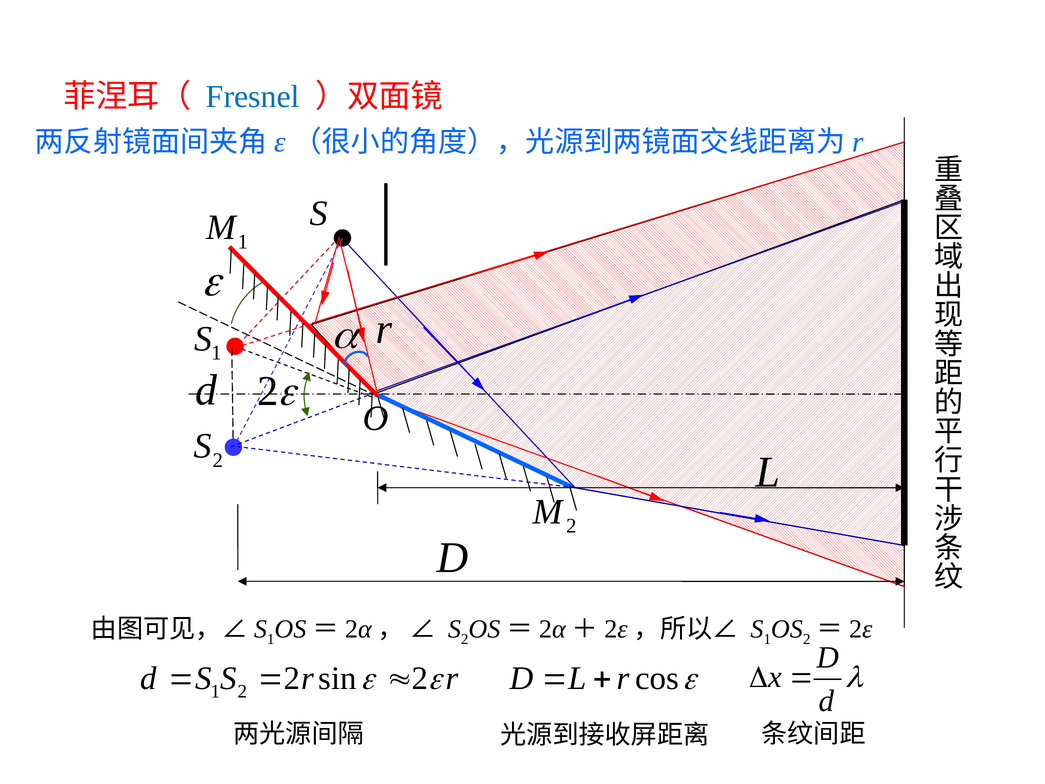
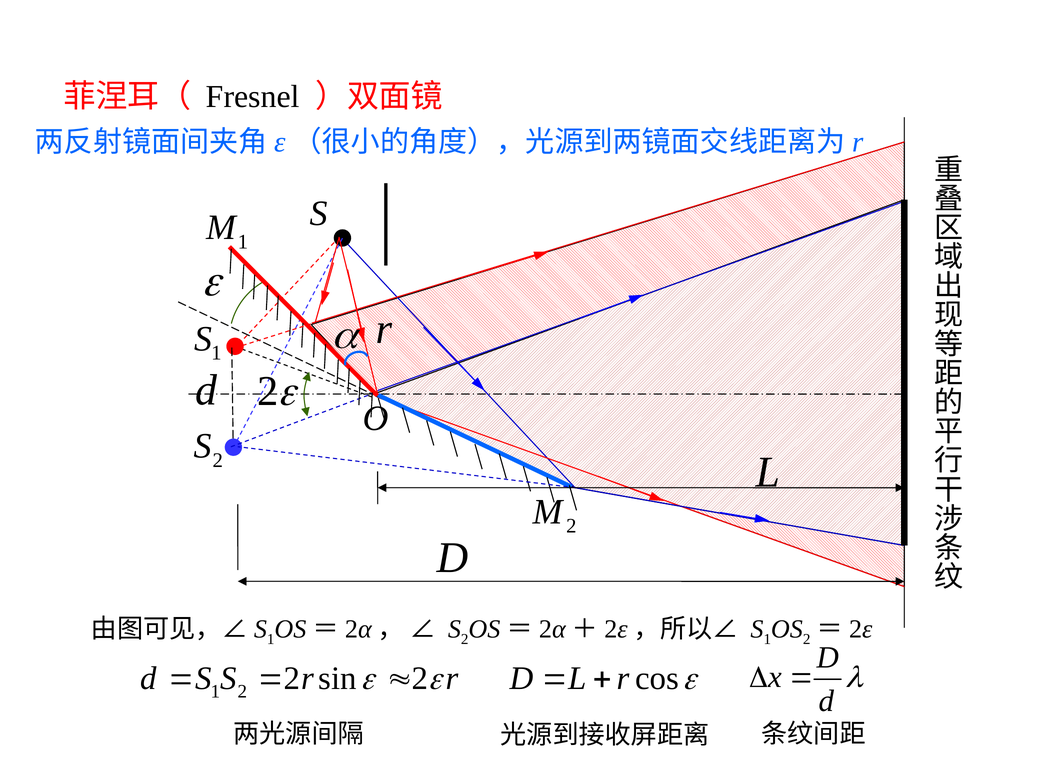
Fresnel colour: blue -> black (253, 97)
